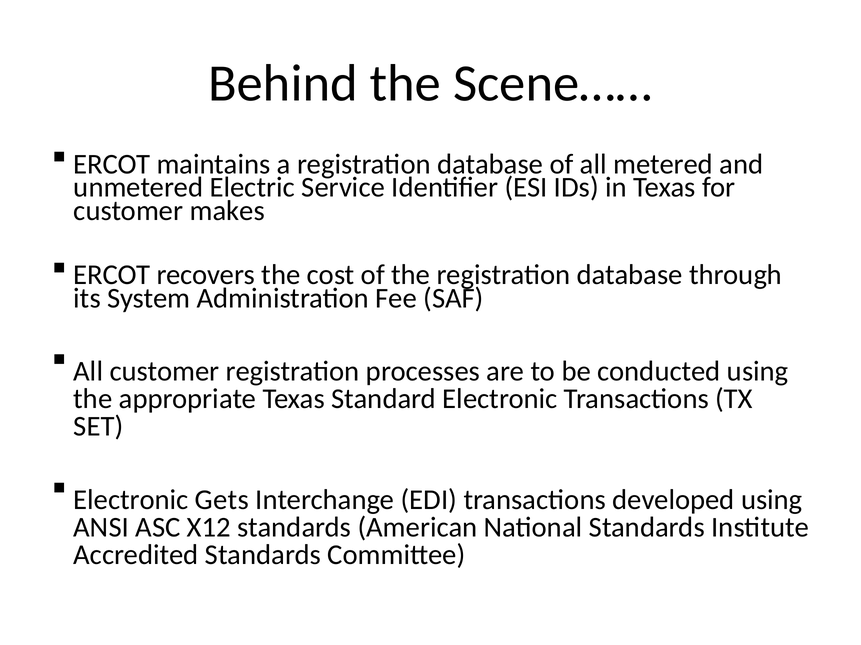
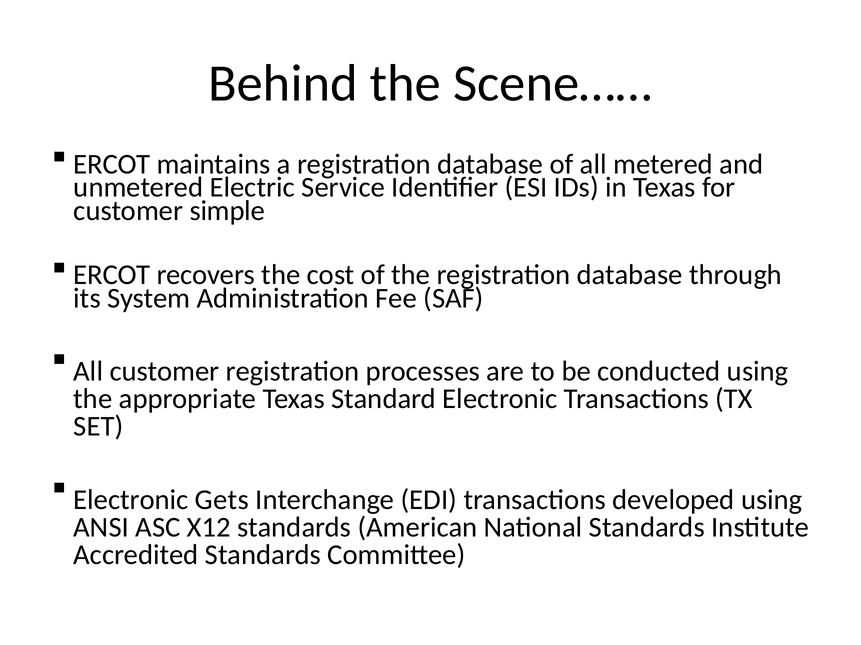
makes: makes -> simple (227, 211)
